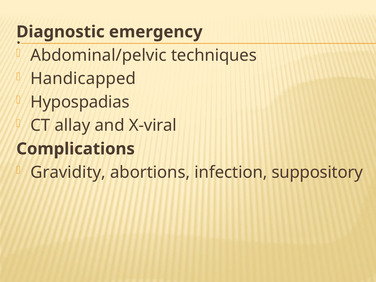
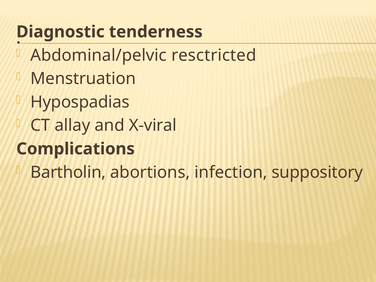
emergency: emergency -> tenderness (156, 32)
techniques: techniques -> resctricted (214, 55)
Handicapped: Handicapped -> Menstruation (83, 79)
Gravidity: Gravidity -> Bartholin (68, 172)
